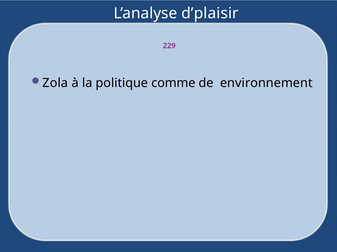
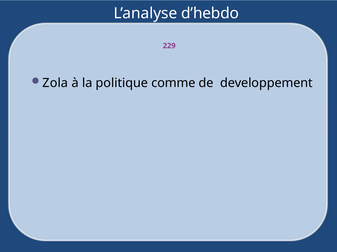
d’plaisir: d’plaisir -> d’hebdo (210, 13)
environnement: environnement -> developpement (266, 83)
